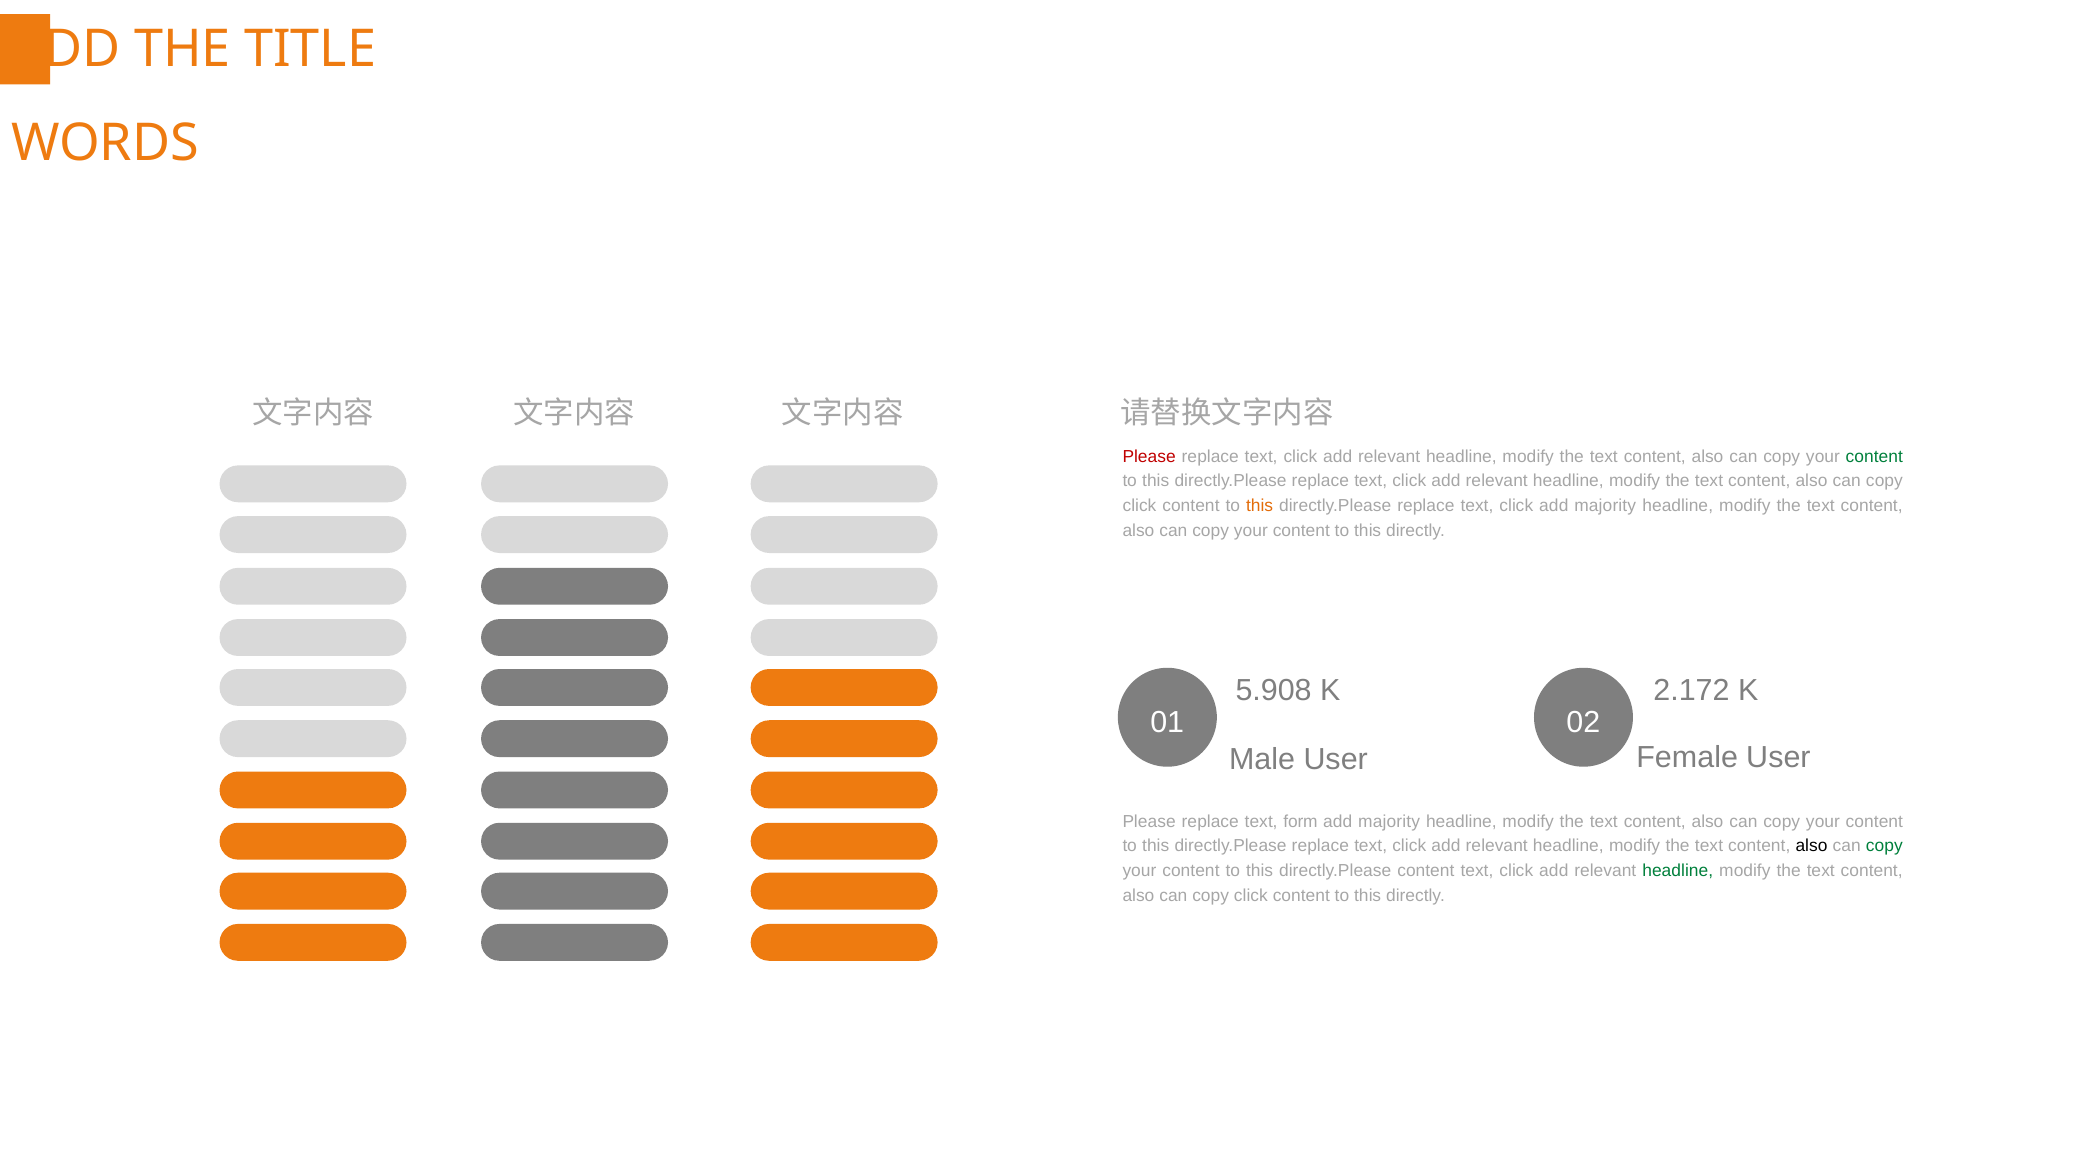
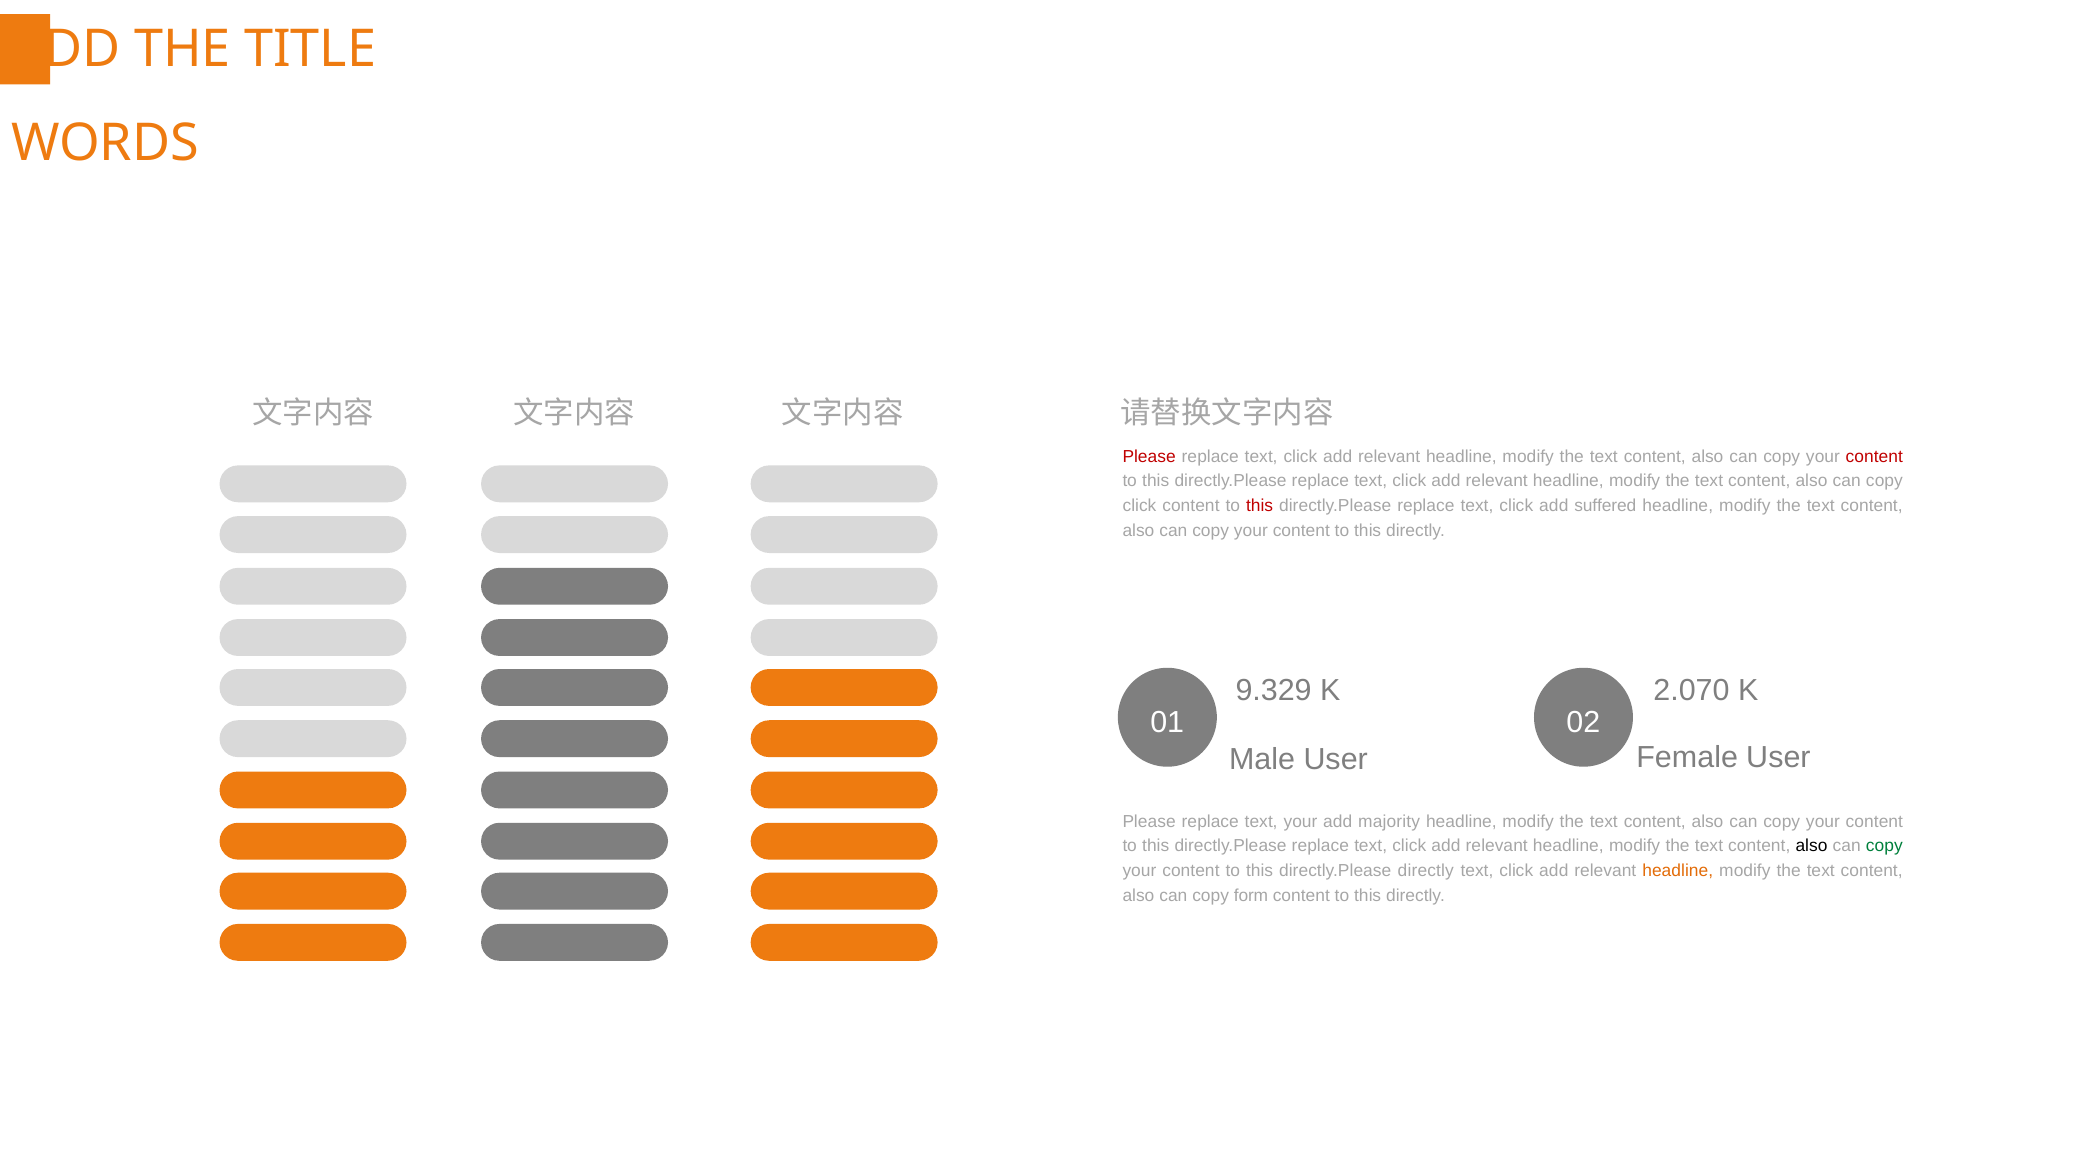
content colour: green -> red (1874, 456)
this colour: orange -> red (1260, 506)
click add majority: majority -> suffered (1605, 506)
5.908: 5.908 -> 9.329 (1274, 691)
2.172: 2.172 -> 2.070 (1692, 691)
text form: form -> your (1300, 822)
directly.Please content: content -> directly (1426, 871)
headline colour: green -> orange (1678, 871)
click: click -> form (1251, 896)
